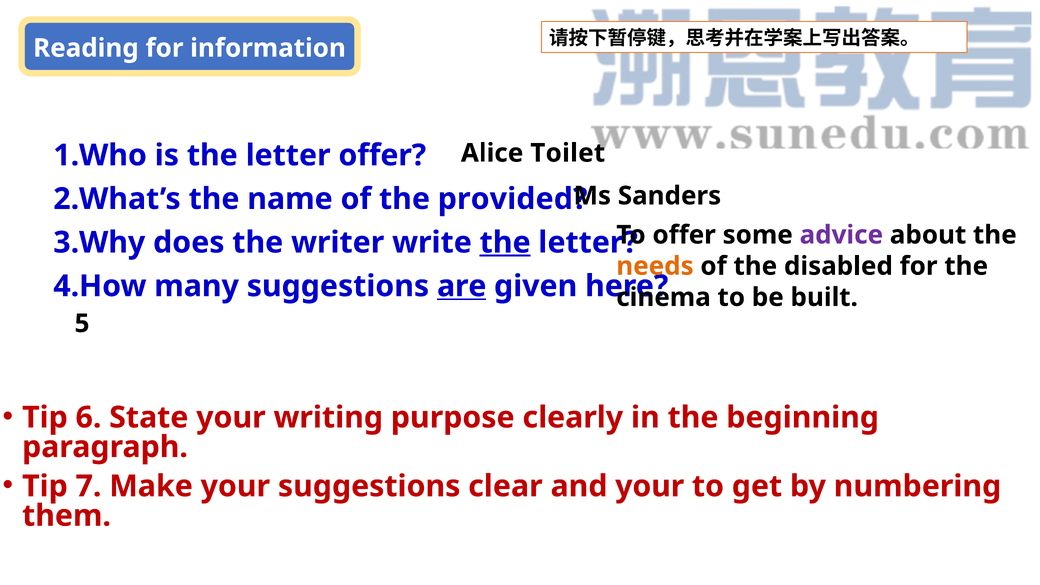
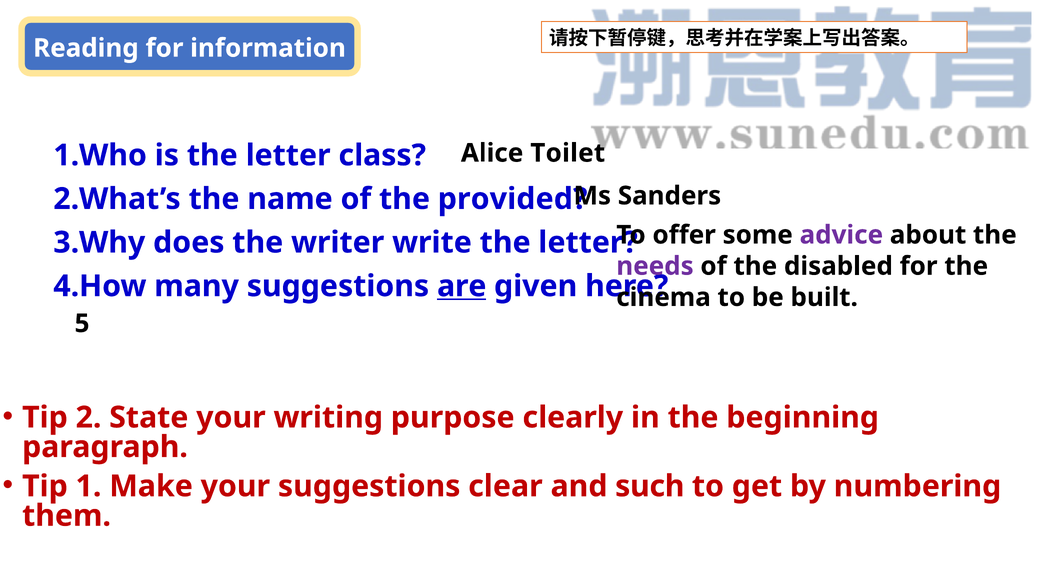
letter offer: offer -> class (382, 155)
the underline: present -> none (505, 243)
needs colour: orange -> purple (655, 266)
6: 6 -> 2 (88, 417)
7: 7 -> 1 (88, 486)
and your: your -> such (650, 486)
